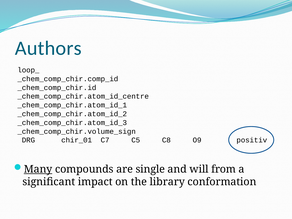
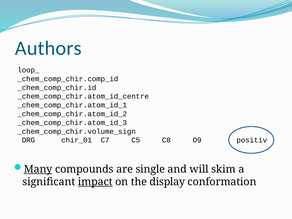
from: from -> skim (223, 169)
impact underline: none -> present (95, 182)
library: library -> display (167, 182)
